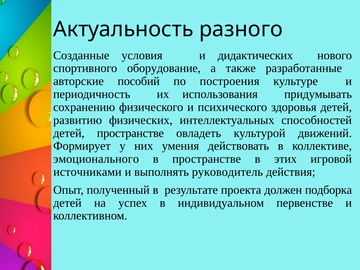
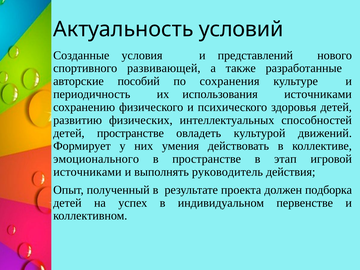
разного: разного -> условий (241, 29)
дидактических: дидактических -> представлений (255, 55)
оборудование: оборудование -> развивающей (164, 68)
построения: построения -> сохранения (230, 81)
использования придумывать: придумывать -> источниками (318, 94)
этих: этих -> этап (285, 159)
